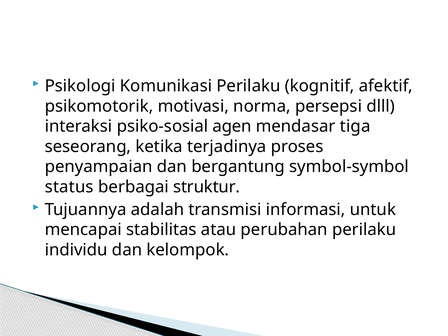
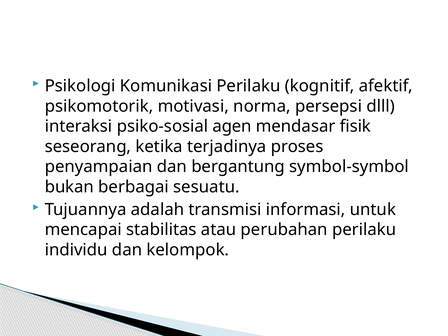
tiga: tiga -> fisik (355, 126)
status: status -> bukan (69, 187)
struktur: struktur -> sesuatu (207, 187)
